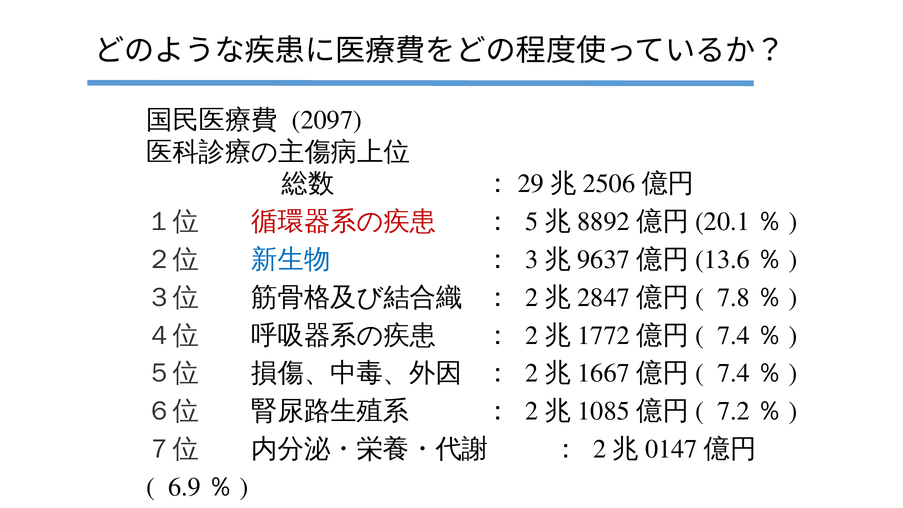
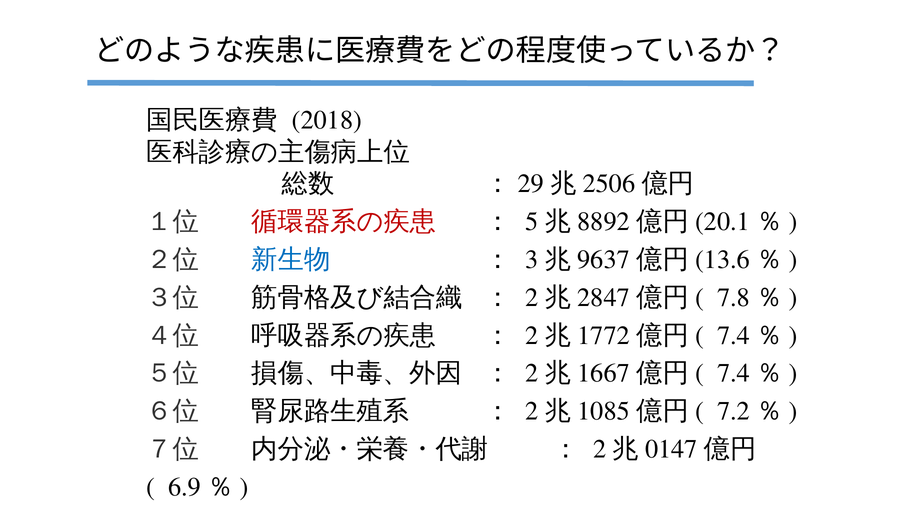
2097: 2097 -> 2018 (327, 120)
